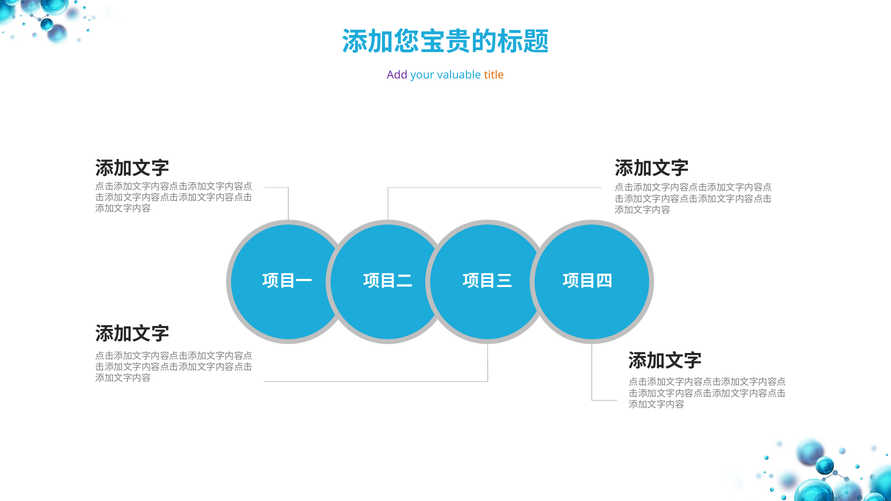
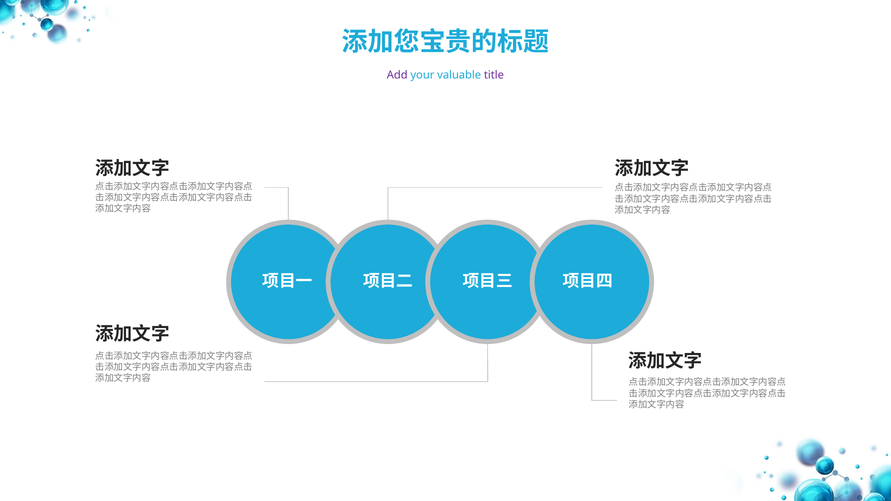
title colour: orange -> purple (494, 75)
